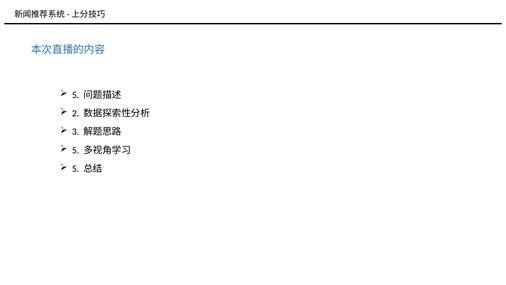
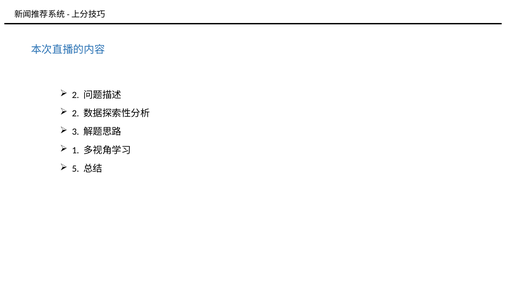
5: 5 -> 2 (76, 95)
5: 5 -> 1 (76, 150)
